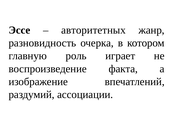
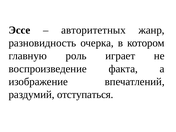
ассоциации: ассоциации -> отступаться (85, 95)
